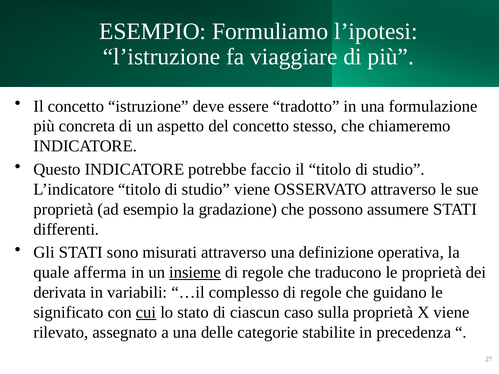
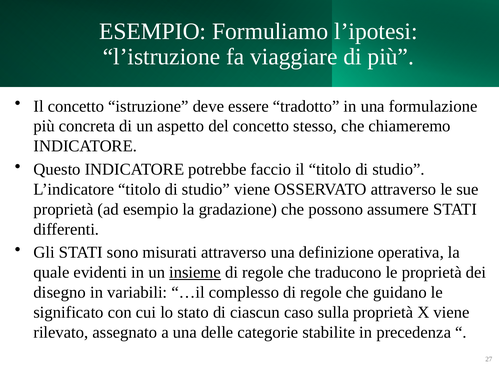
afferma: afferma -> evidenti (100, 273)
derivata: derivata -> disegno (60, 293)
cui underline: present -> none (146, 313)
